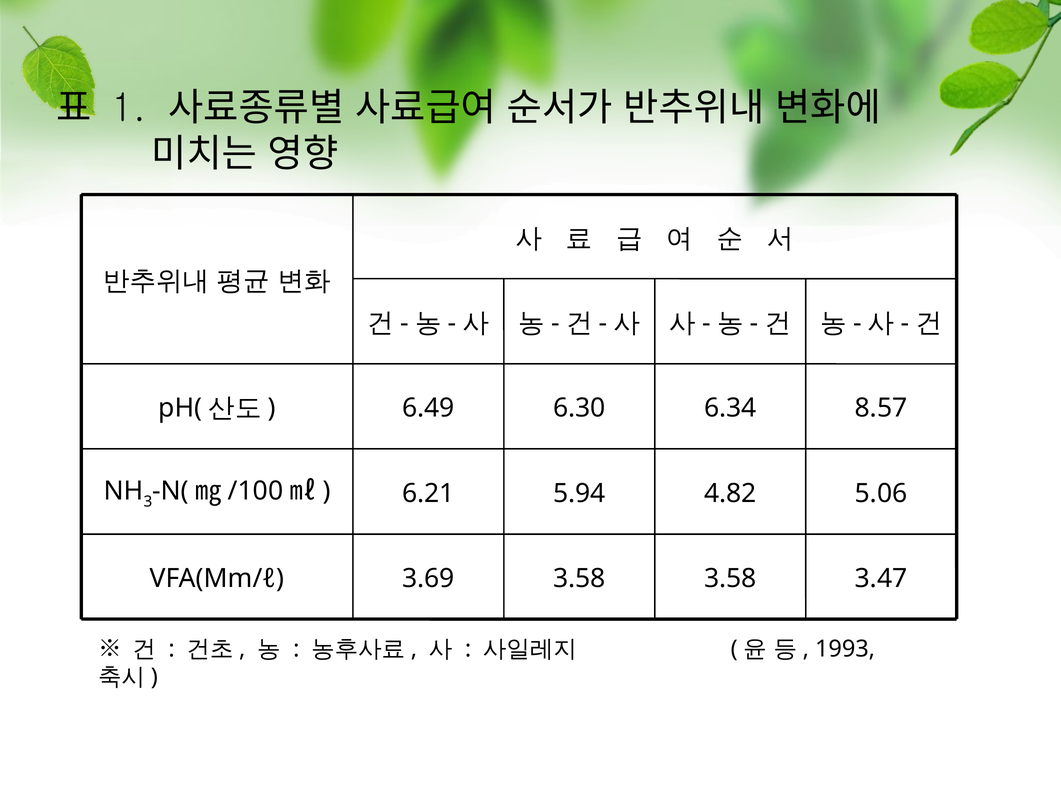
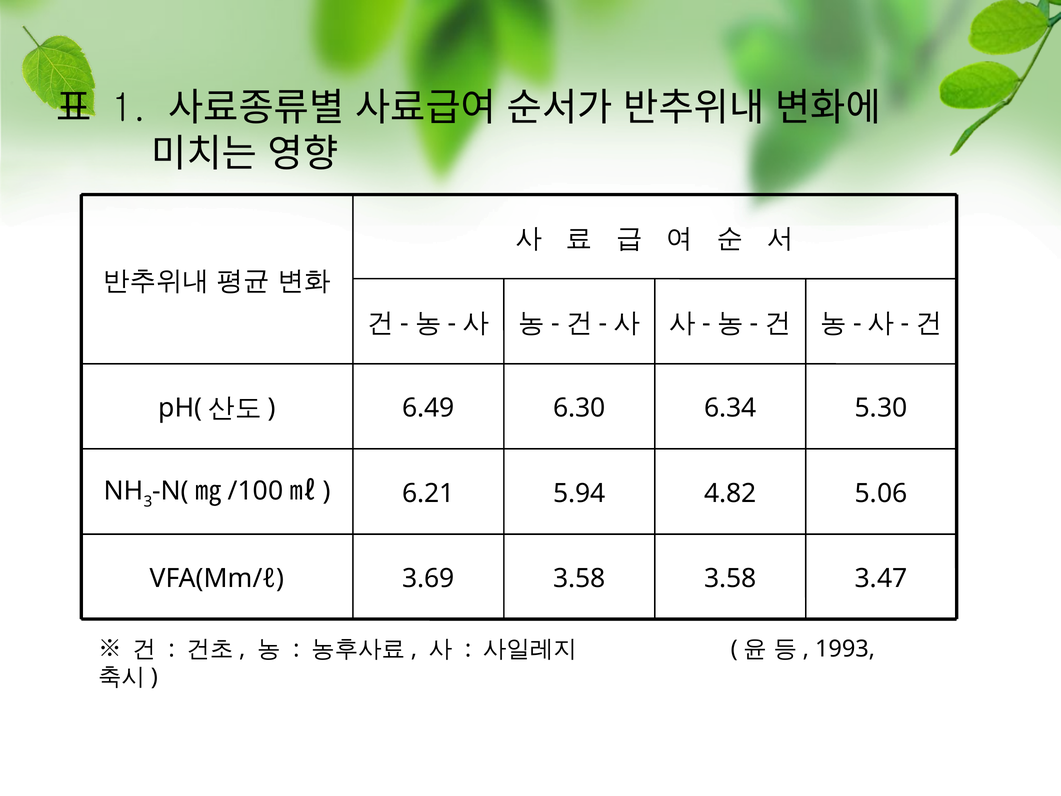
8.57: 8.57 -> 5.30 (881, 408)
